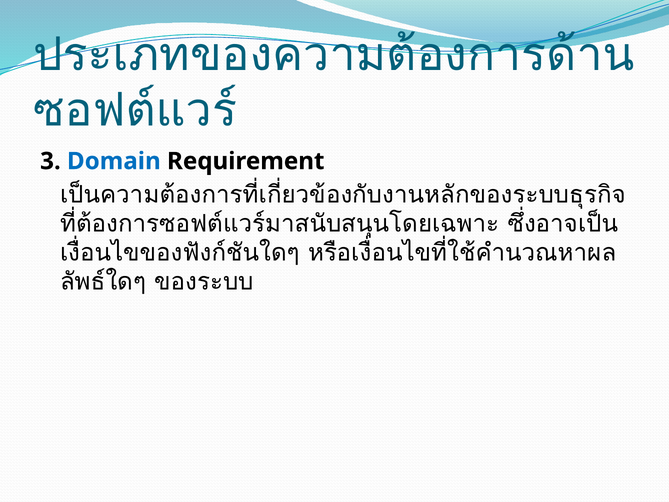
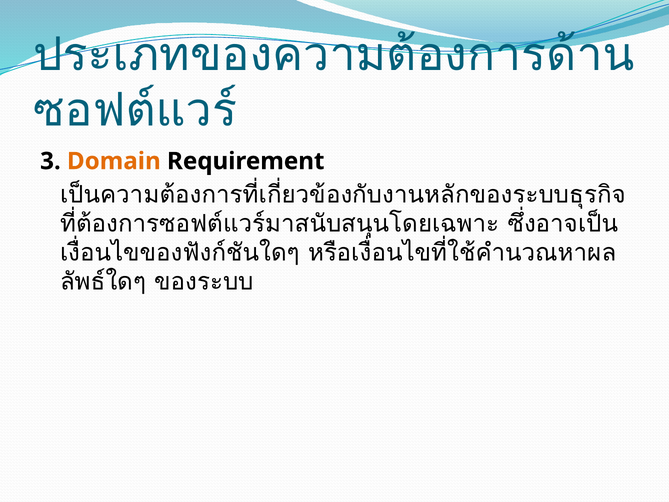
Domain colour: blue -> orange (114, 161)
